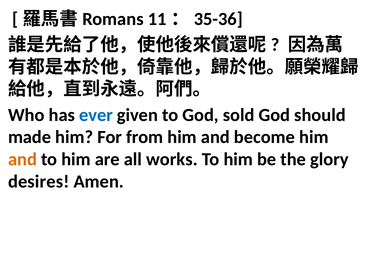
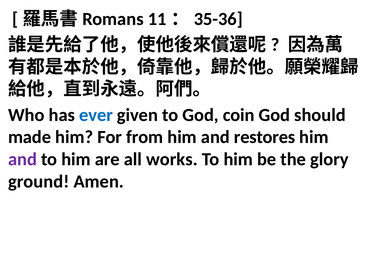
sold: sold -> coin (239, 115)
become: become -> restores (265, 137)
and colour: orange -> purple (22, 159)
desires: desires -> ground (39, 181)
